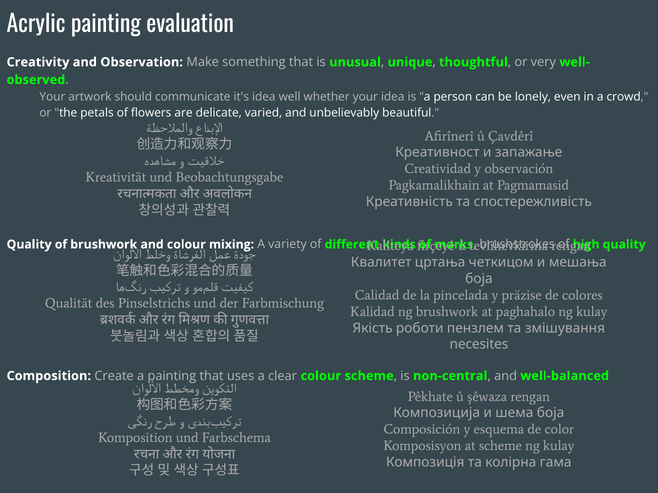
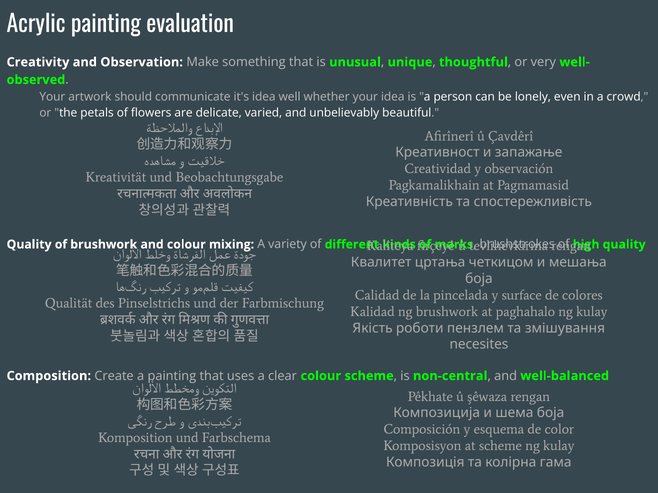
präzise: präzise -> surface (522, 295)
